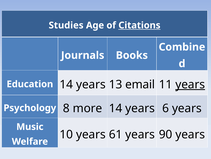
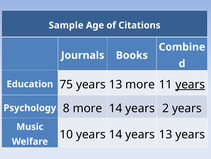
Studies: Studies -> Sample (66, 25)
Citations underline: present -> none (139, 25)
Education 14: 14 -> 75 (66, 84)
13 email: email -> more (140, 84)
6: 6 -> 2 (166, 108)
years 61: 61 -> 14 (116, 134)
90: 90 -> 13 (166, 134)
